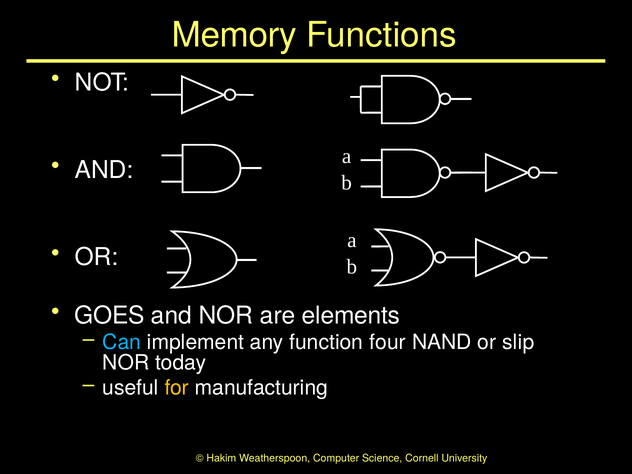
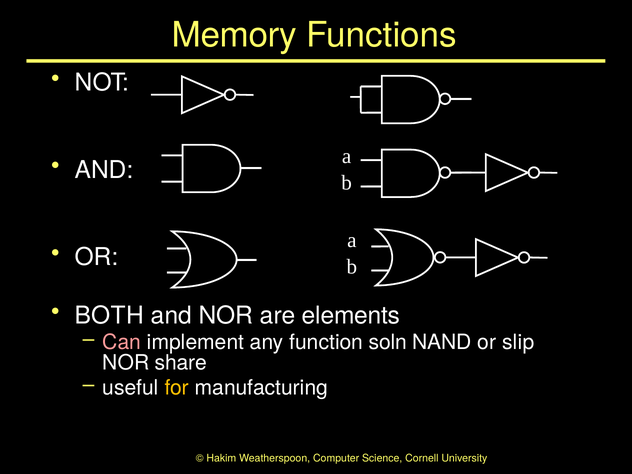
GOES: GOES -> BOTH (109, 316)
Can colour: light blue -> pink (122, 342)
four: four -> soln (388, 342)
today: today -> share (181, 363)
